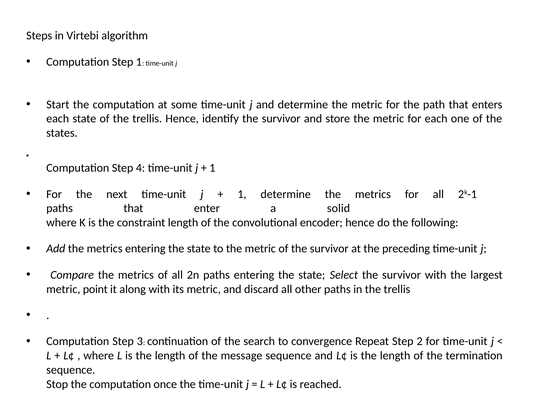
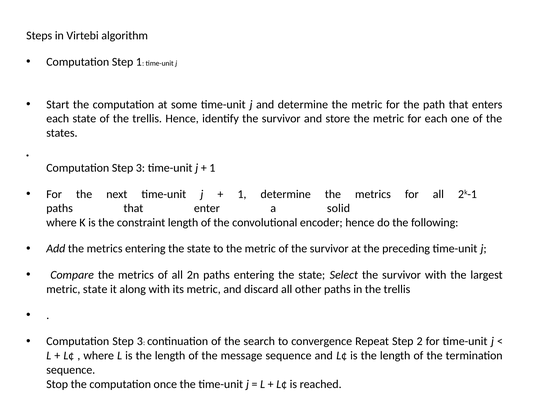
4: 4 -> 3 (140, 168)
metric point: point -> state (95, 289)
